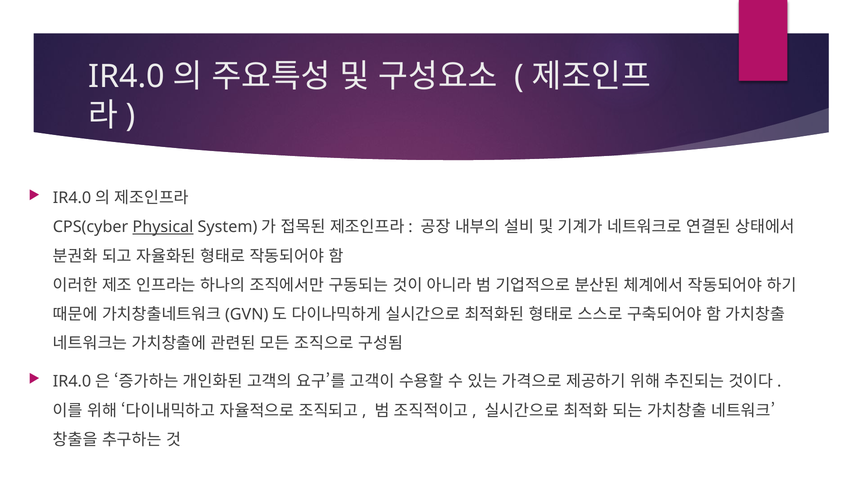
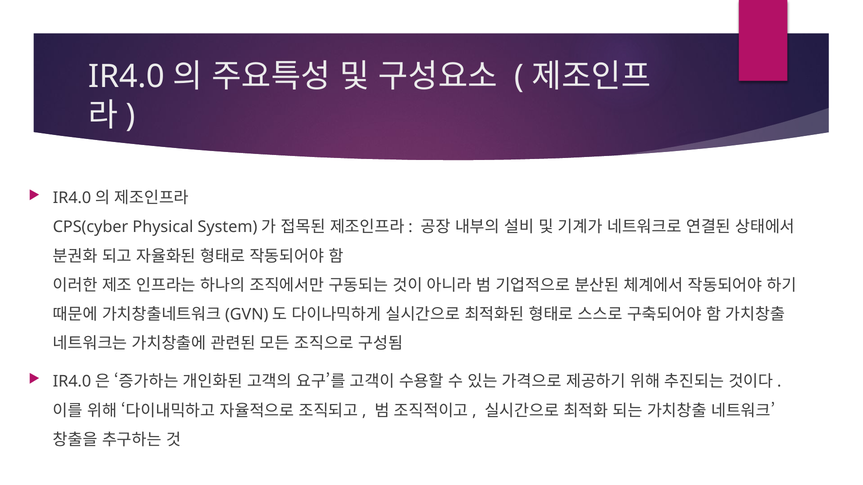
Physical underline: present -> none (163, 227)
